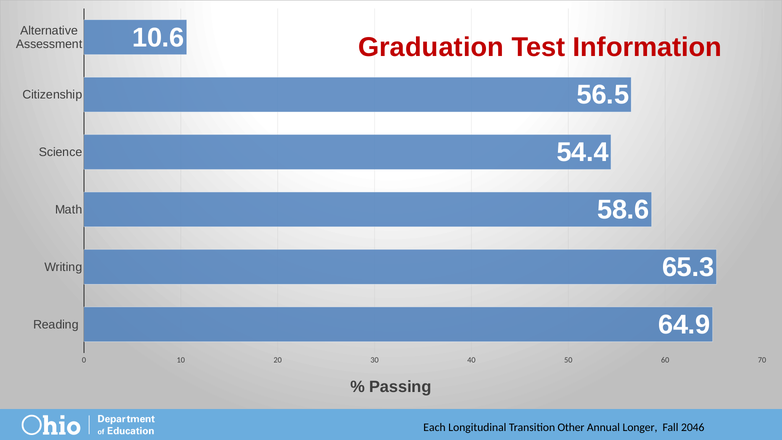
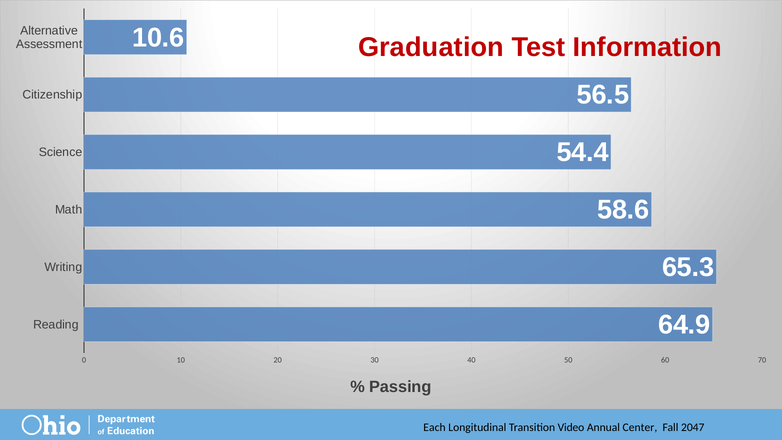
Other: Other -> Video (571, 427)
Longer: Longer -> Center (640, 427)
2046: 2046 -> 2047 (693, 427)
